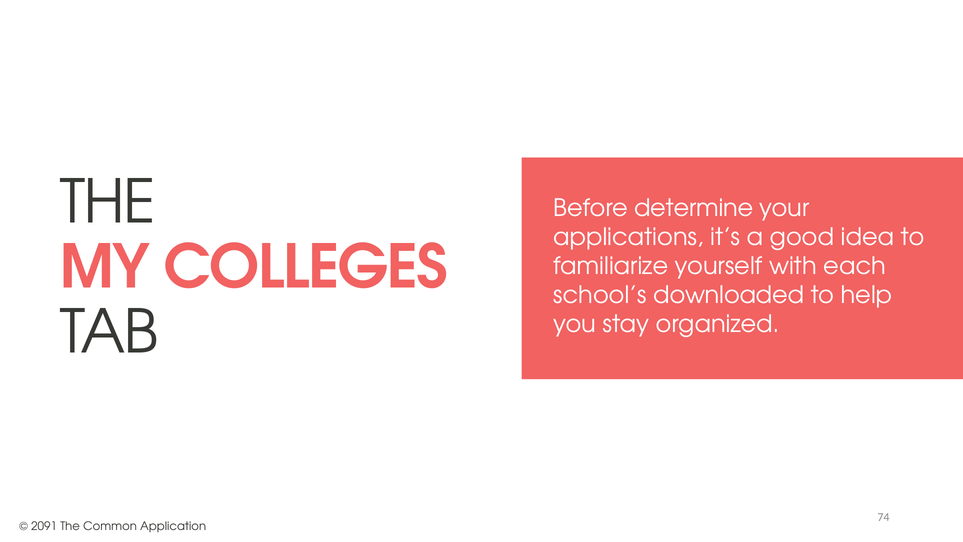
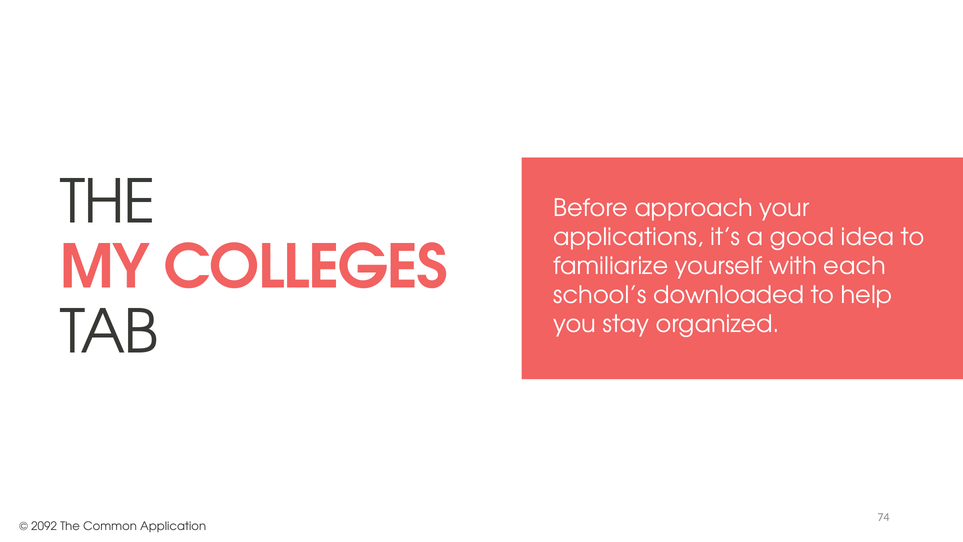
determine: determine -> approach (694, 208)
2091: 2091 -> 2092 (44, 526)
